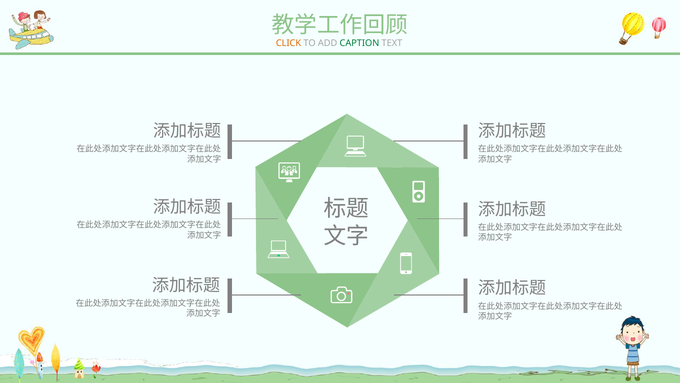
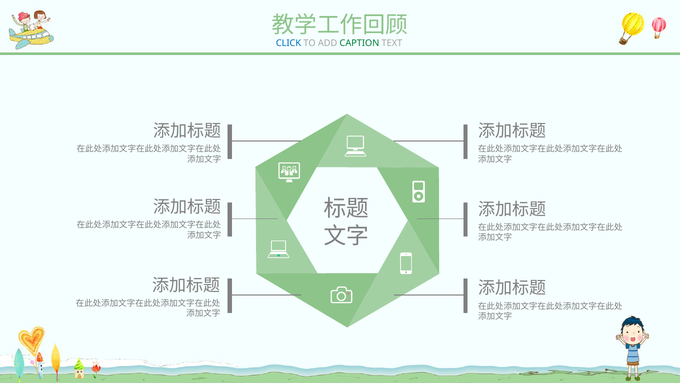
CLICK colour: orange -> blue (289, 43)
